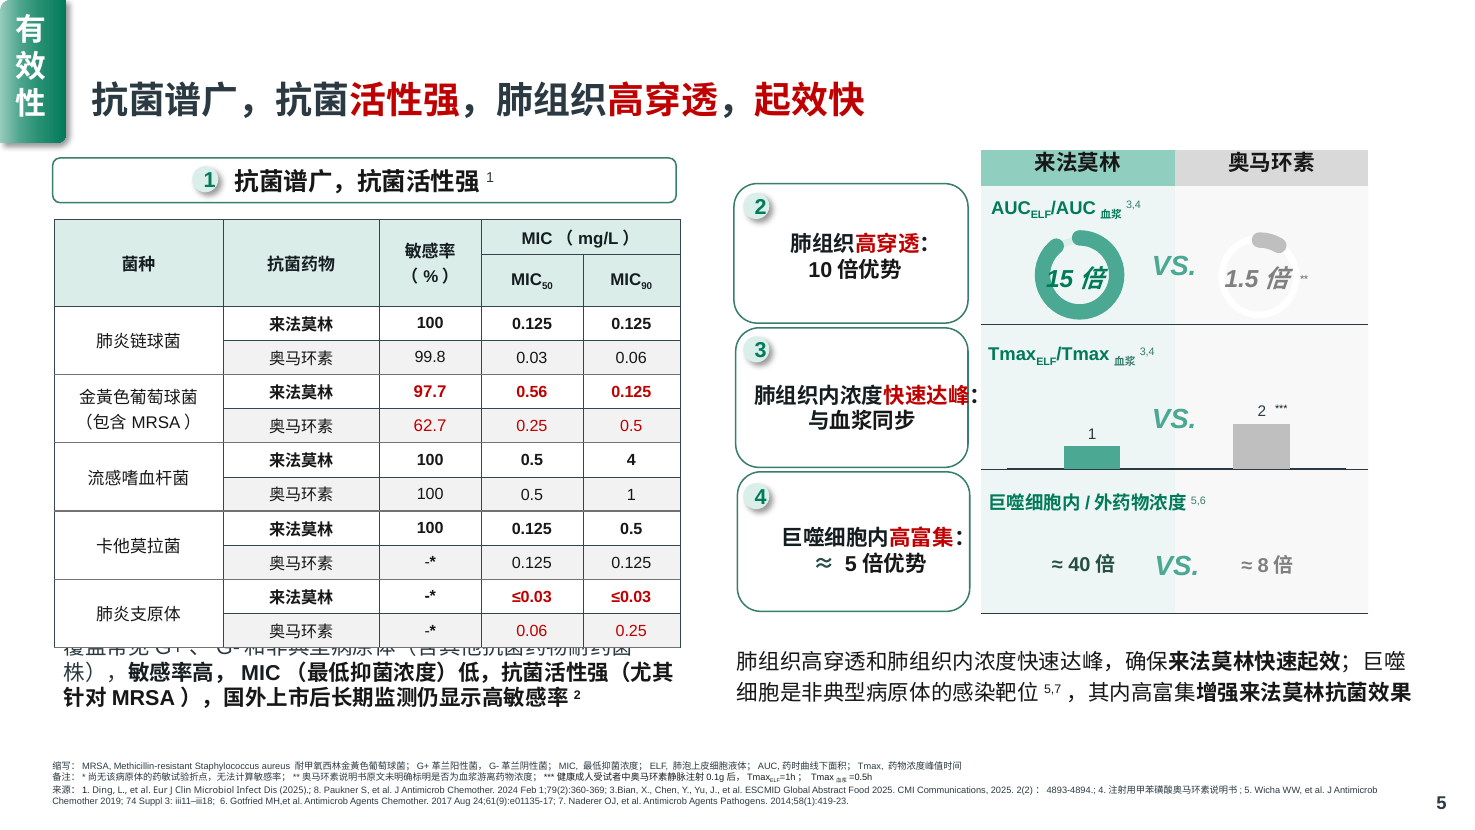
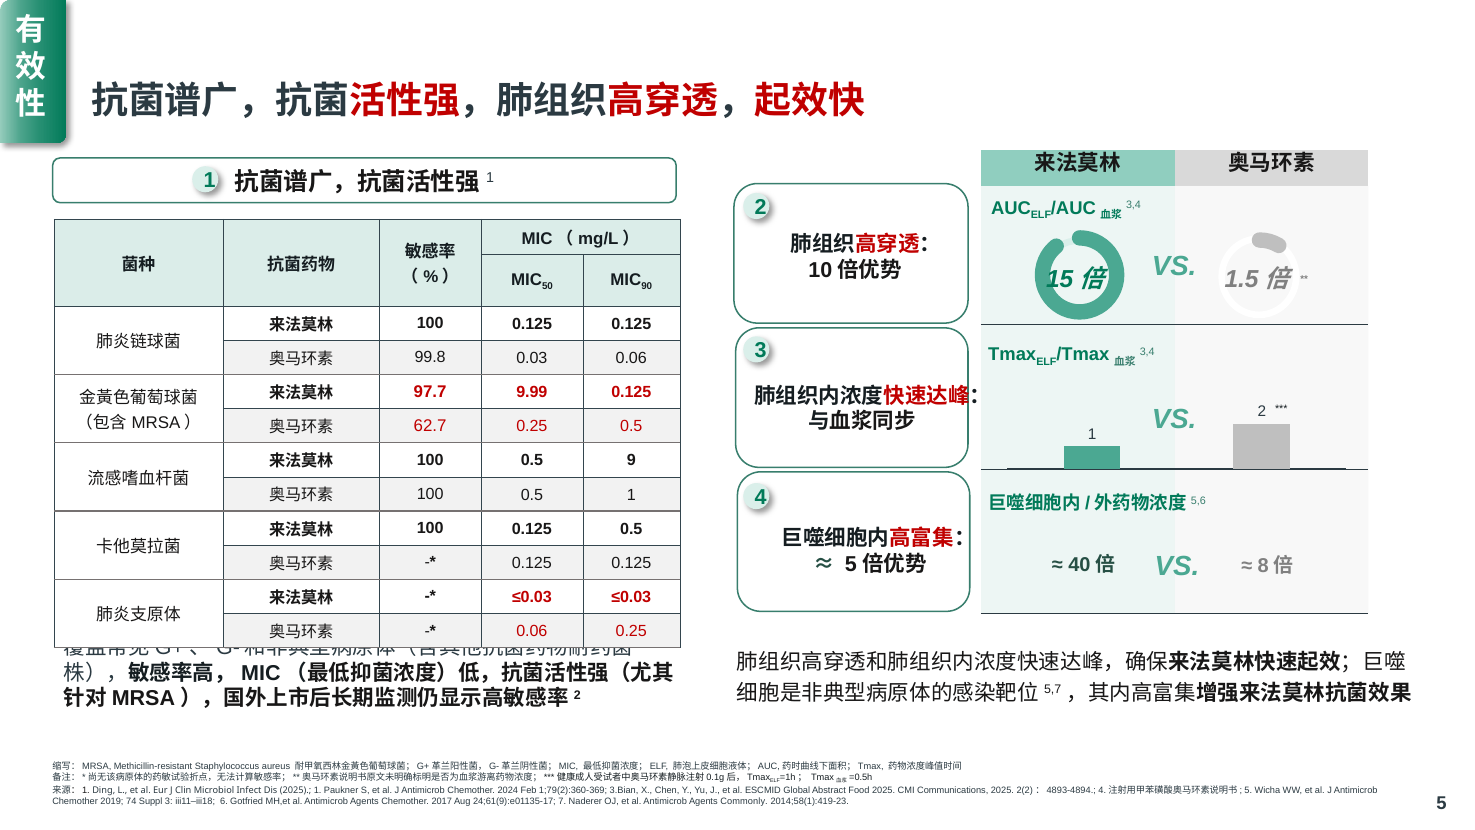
0.56: 0.56 -> 9.99 (532, 392)
0.5 4: 4 -> 9 (631, 460)
2025 8: 8 -> 1 (318, 790)
Pathogens: Pathogens -> Commonly (744, 801)
